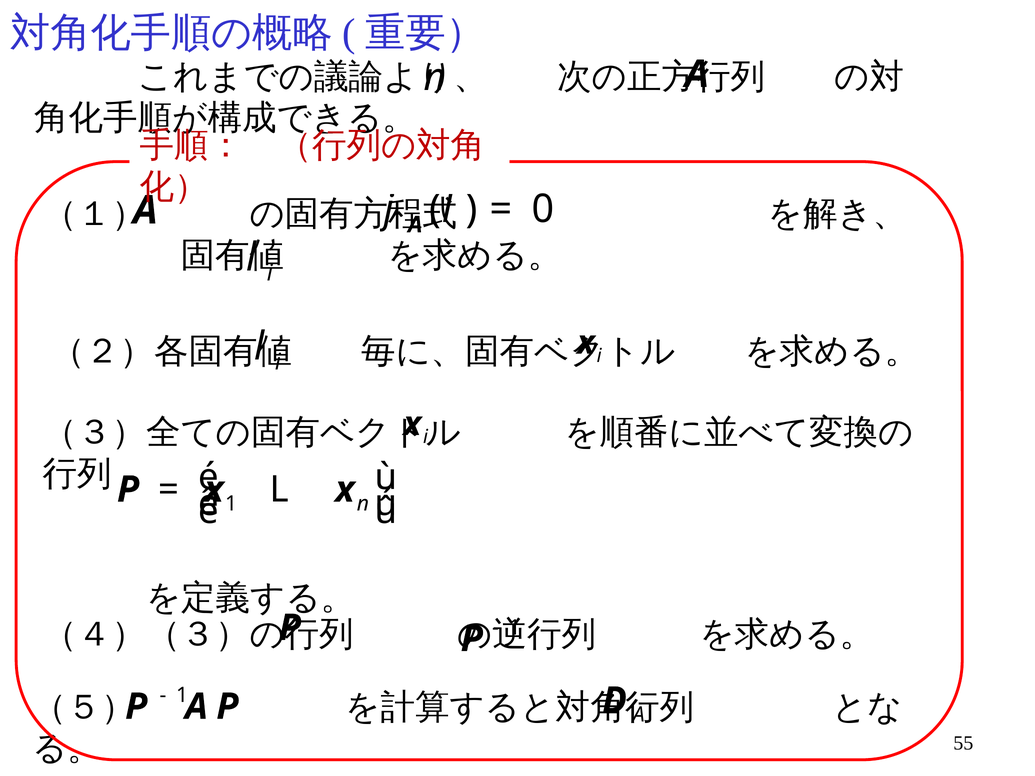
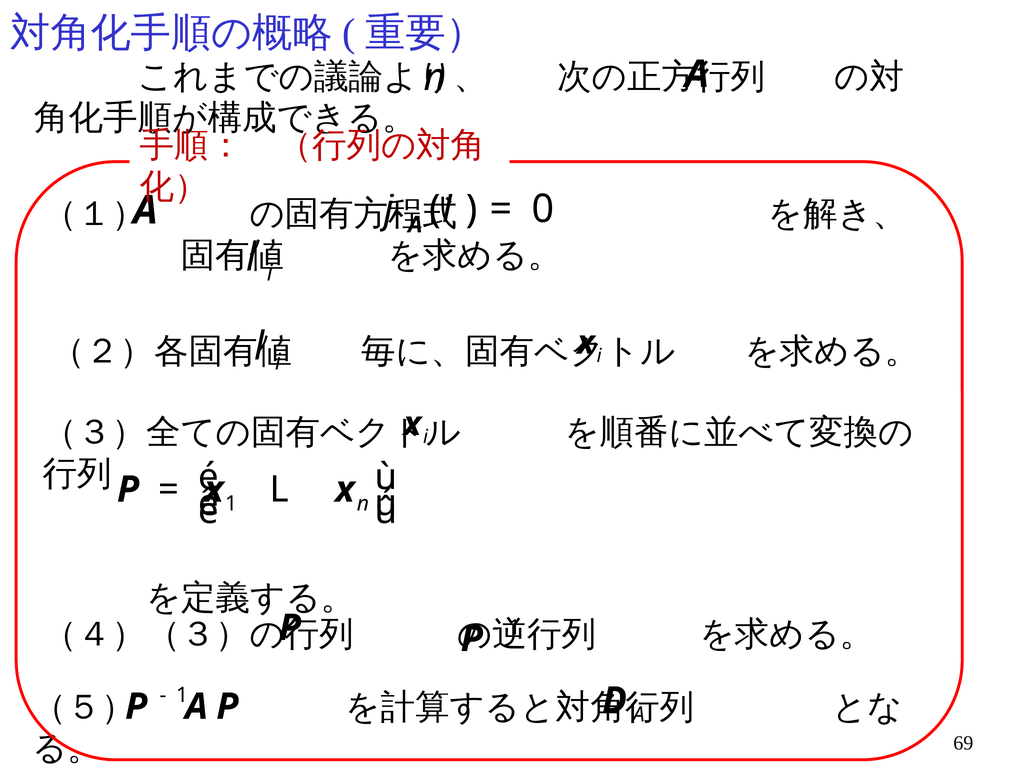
55: 55 -> 69 (963, 743)
